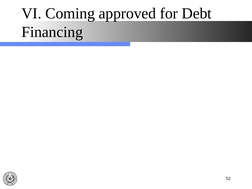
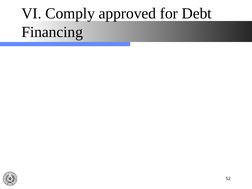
Coming: Coming -> Comply (70, 13)
